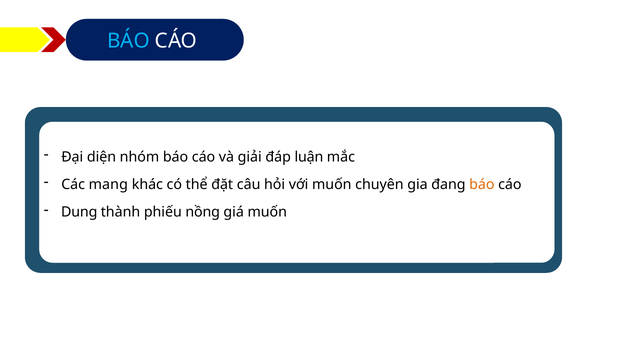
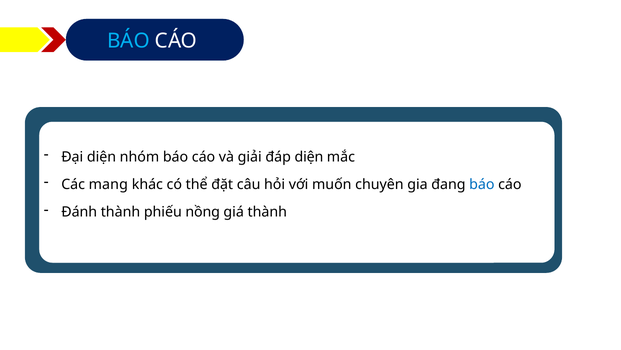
đáp luận: luận -> diện (309, 157)
báo colour: orange -> blue (482, 184)
Dung: Dung -> Đánh (79, 212)
giá muốn: muốn -> thành (267, 212)
